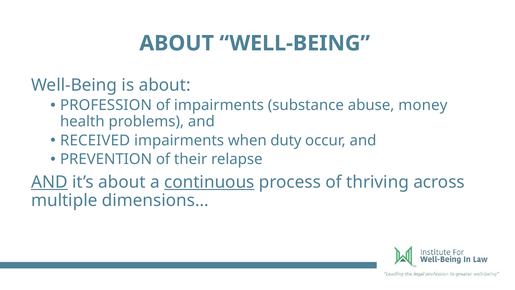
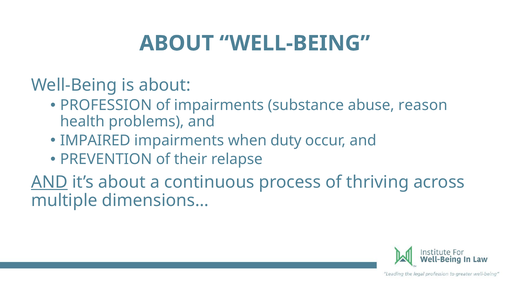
money: money -> reason (423, 105)
RECEIVED: RECEIVED -> IMPAIRED (95, 140)
continuous underline: present -> none (209, 182)
